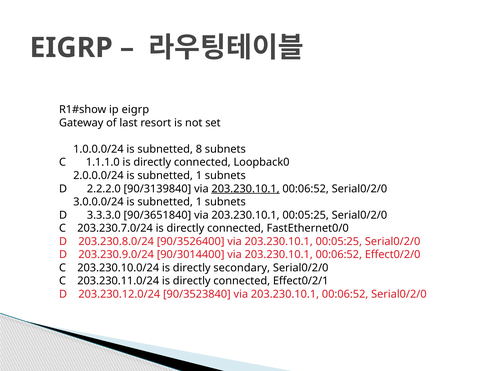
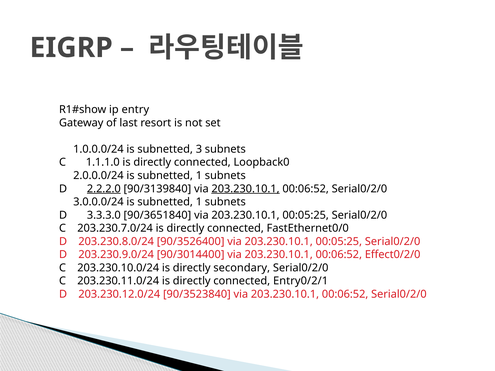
ip eigrp: eigrp -> entry (135, 110)
8: 8 -> 3 (199, 149)
2.2.2.0 underline: none -> present (104, 189)
Effect0/2/1: Effect0/2/1 -> Entry0/2/1 (301, 281)
